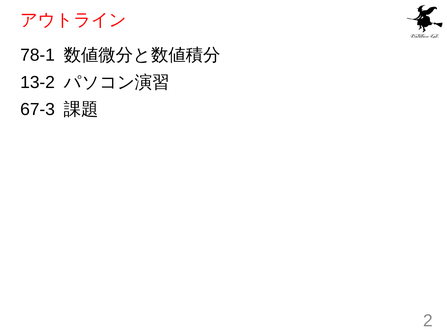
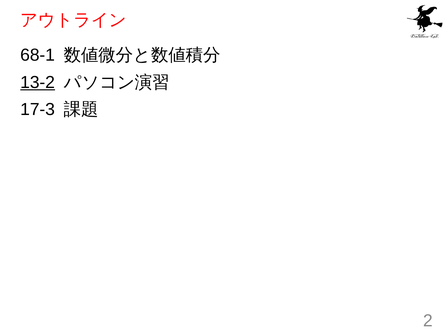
78-1: 78-1 -> 68-1 (38, 55)
13-2 underline: none -> present (38, 82)
67-3: 67-3 -> 17-3 (38, 109)
